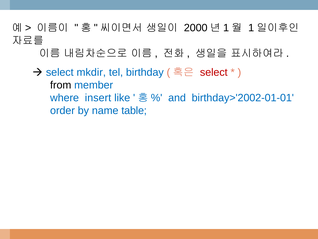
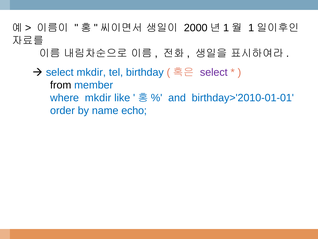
select colour: red -> purple (214, 72)
where insert: insert -> mkdir (98, 98)
birthday>'2002-01-01: birthday>'2002-01-01 -> birthday>'2010-01-01 (243, 98)
table: table -> echo (134, 110)
